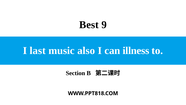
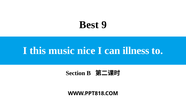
last: last -> this (38, 50)
also: also -> nice (86, 50)
